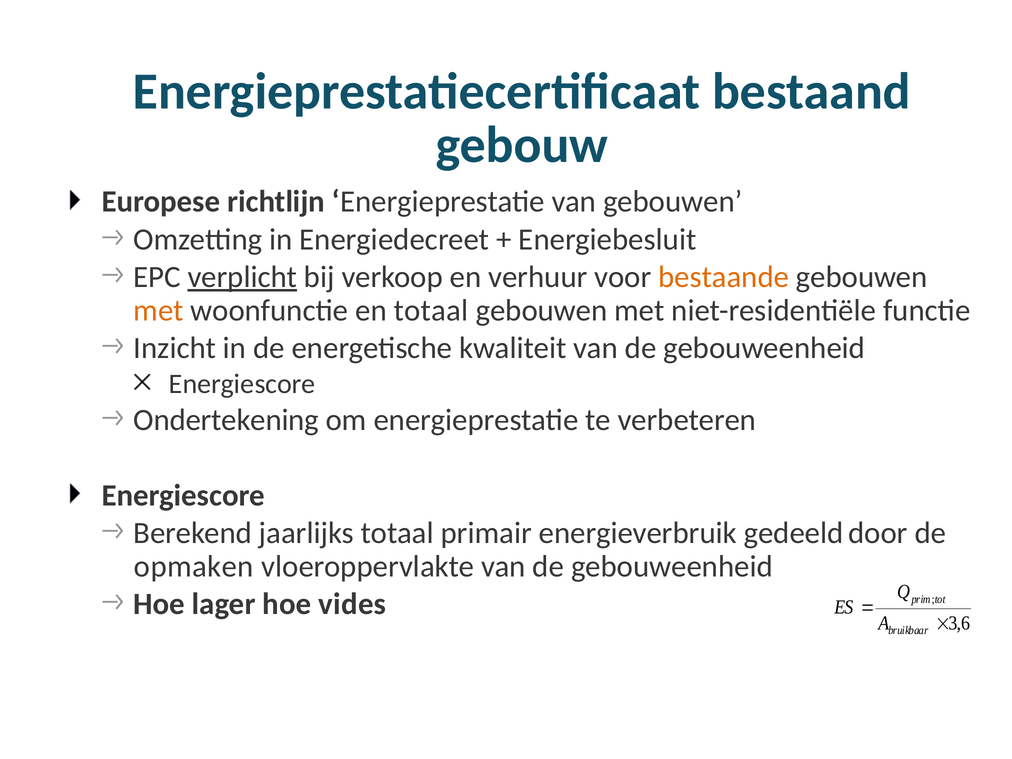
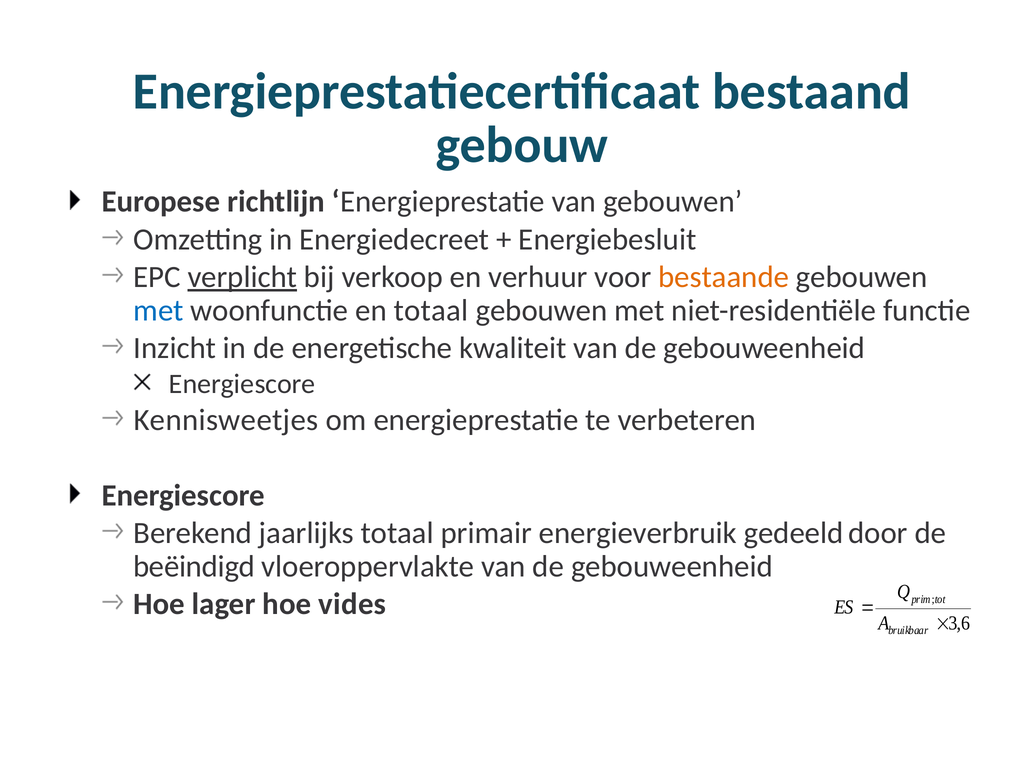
met colour: orange -> blue (159, 310)
Ondertekening: Ondertekening -> Kennisweetjes (226, 420)
opmaken: opmaken -> beëindigd (194, 566)
